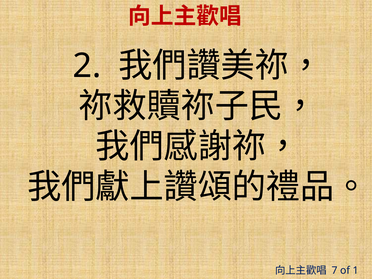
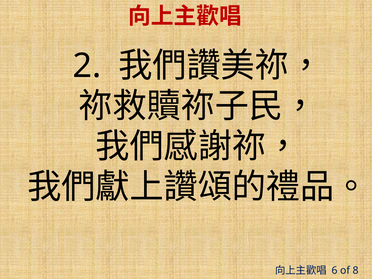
7: 7 -> 6 (335, 270)
1: 1 -> 8 (356, 270)
